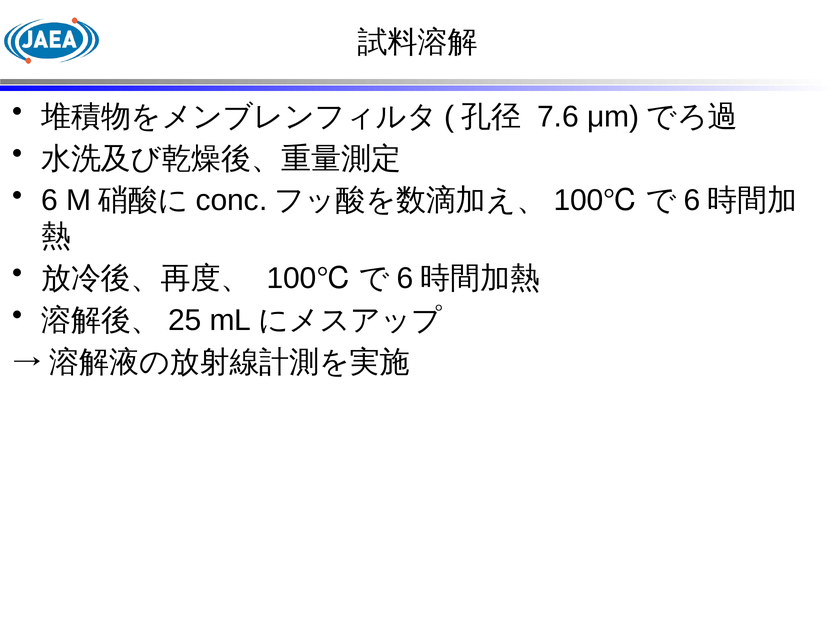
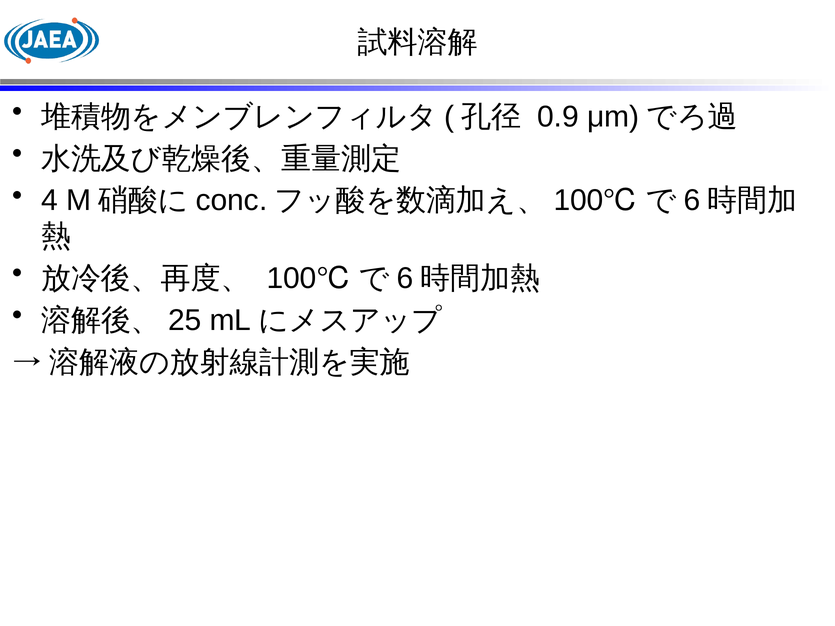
7.6: 7.6 -> 0.9 (558, 117)
6: 6 -> 4 (50, 201)
